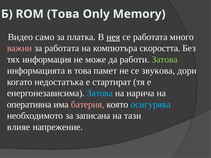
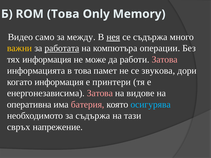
платка: платка -> между (81, 37)
се работата: работата -> съдържа (150, 37)
важни colour: pink -> yellow (20, 48)
работата underline: none -> present (62, 48)
скоростта: скоростта -> операции (160, 48)
Затова colour: light green -> pink (165, 60)
когато недостатъка: недостатъка -> информация (59, 82)
стартират: стартират -> принтери (112, 82)
Затова colour: light blue -> pink (100, 93)
нарича: нарича -> видове (141, 93)
за записана: записана -> съдържа (93, 116)
влияе: влияе -> свръх (19, 127)
